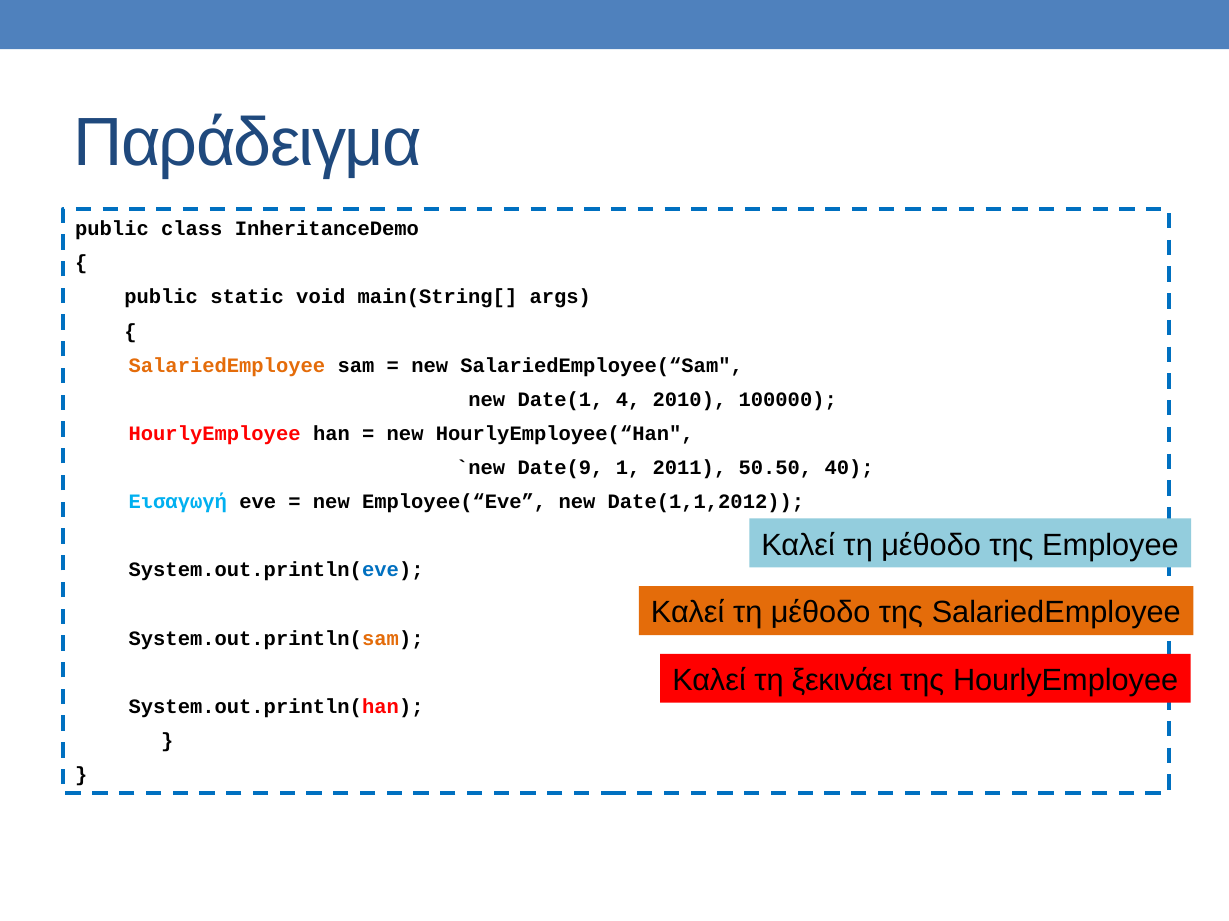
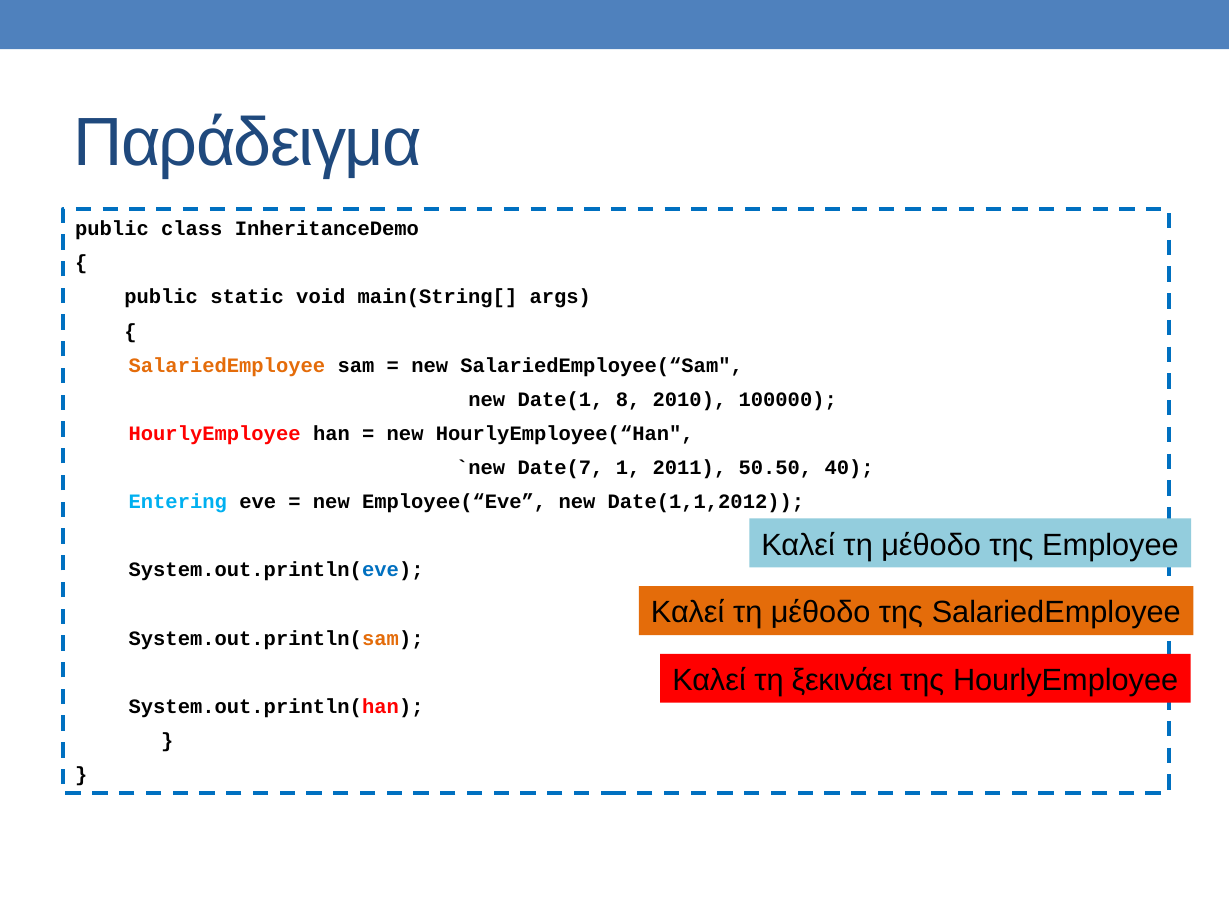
4: 4 -> 8 (628, 400)
Date(9: Date(9 -> Date(7 (561, 468)
Εισαγωγή: Εισαγωγή -> Entering (178, 502)
